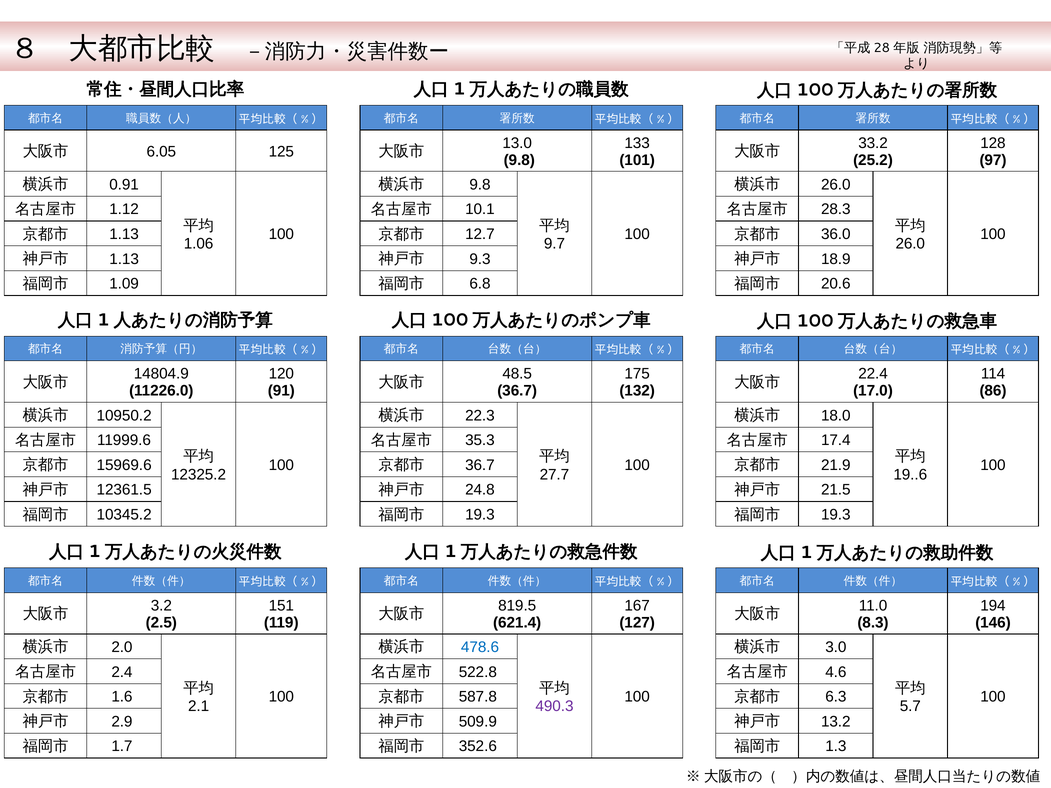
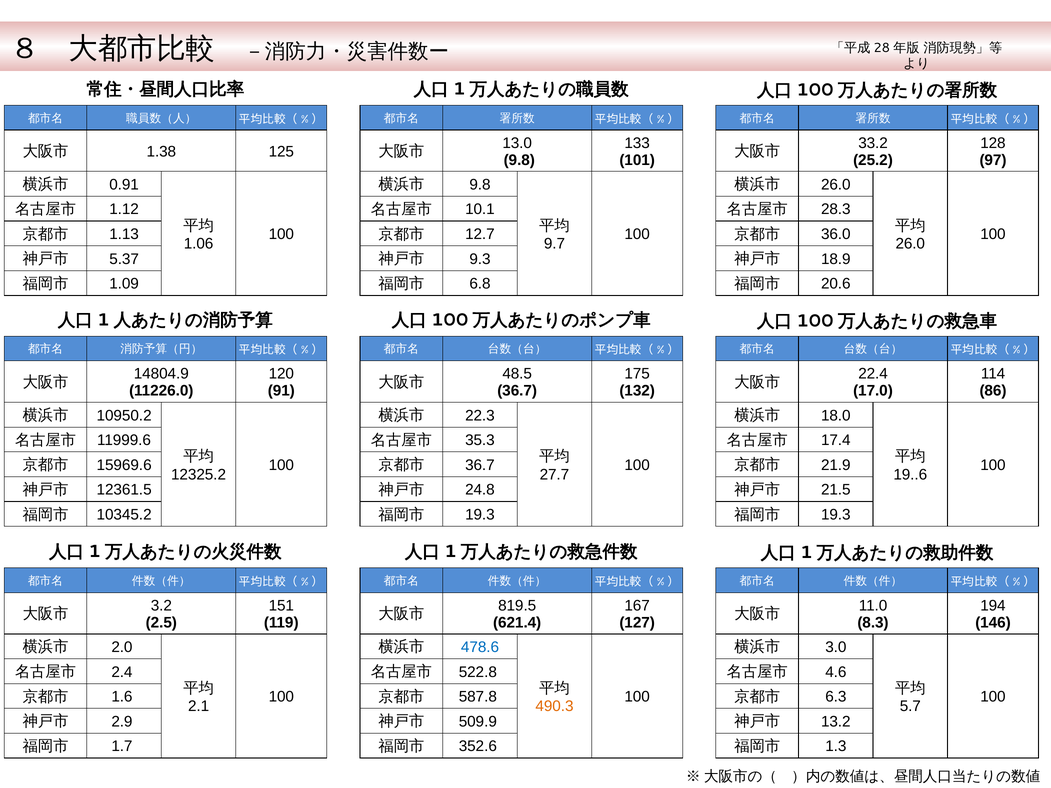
6.05: 6.05 -> 1.38 (161, 152)
1.13: 1.13 -> 5.37 (124, 259)
490.3 colour: purple -> orange (554, 707)
